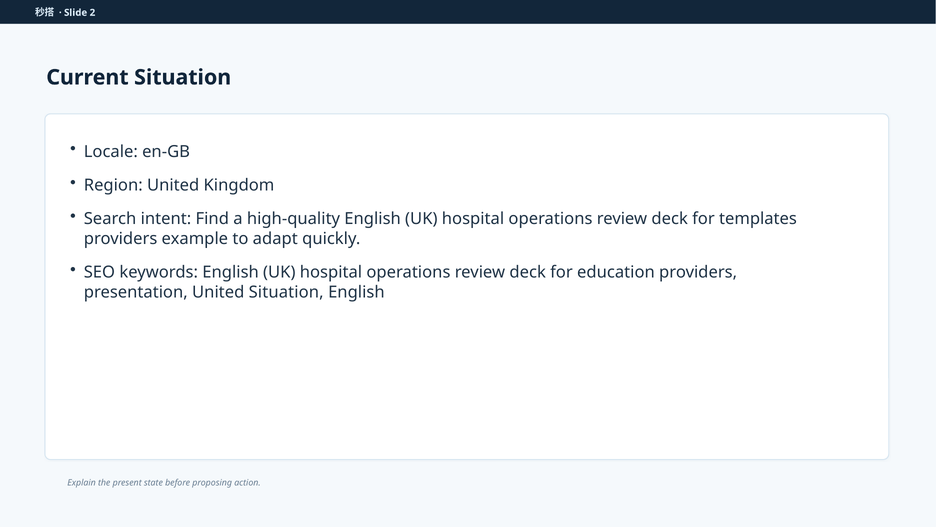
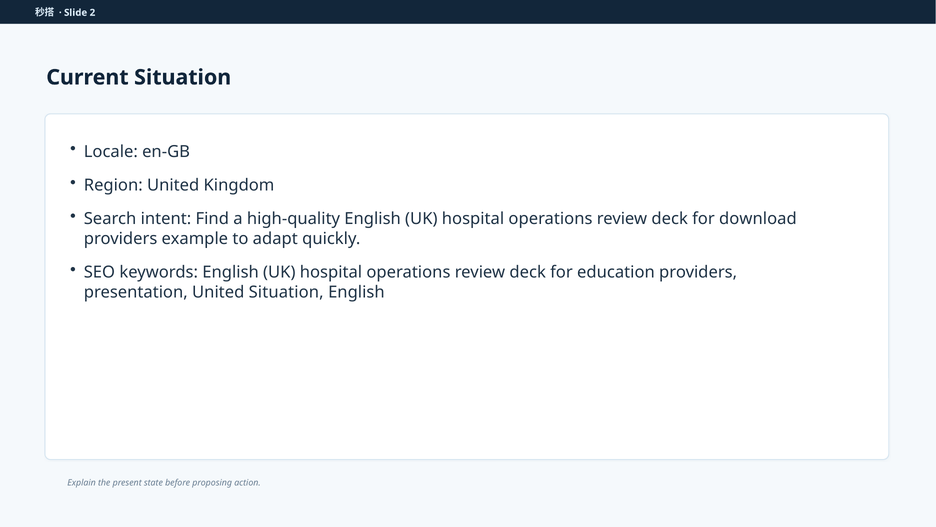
templates: templates -> download (758, 219)
